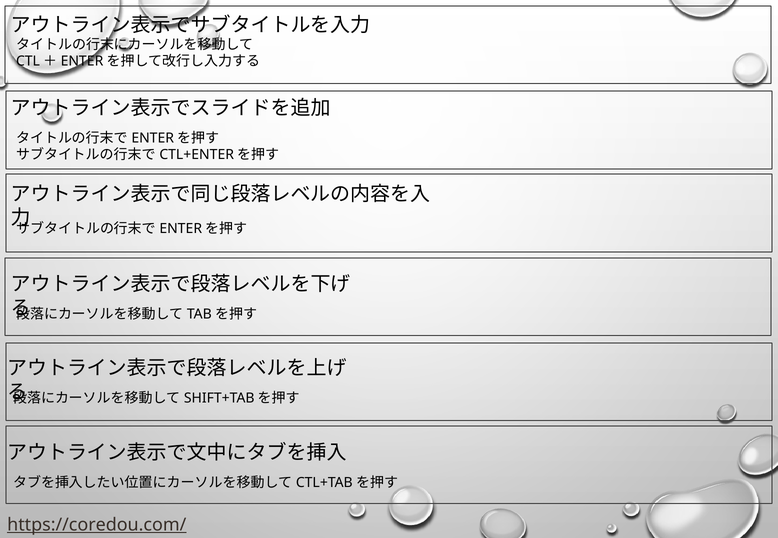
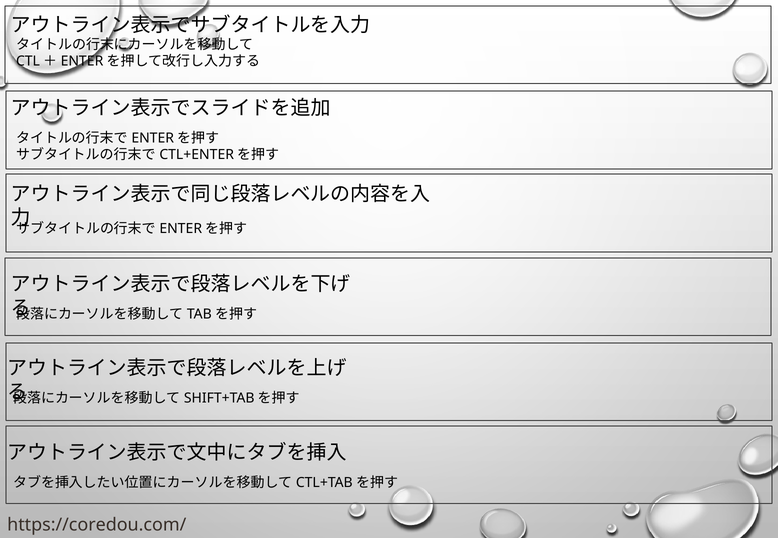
https://coredou.com/ underline: present -> none (97, 526)
